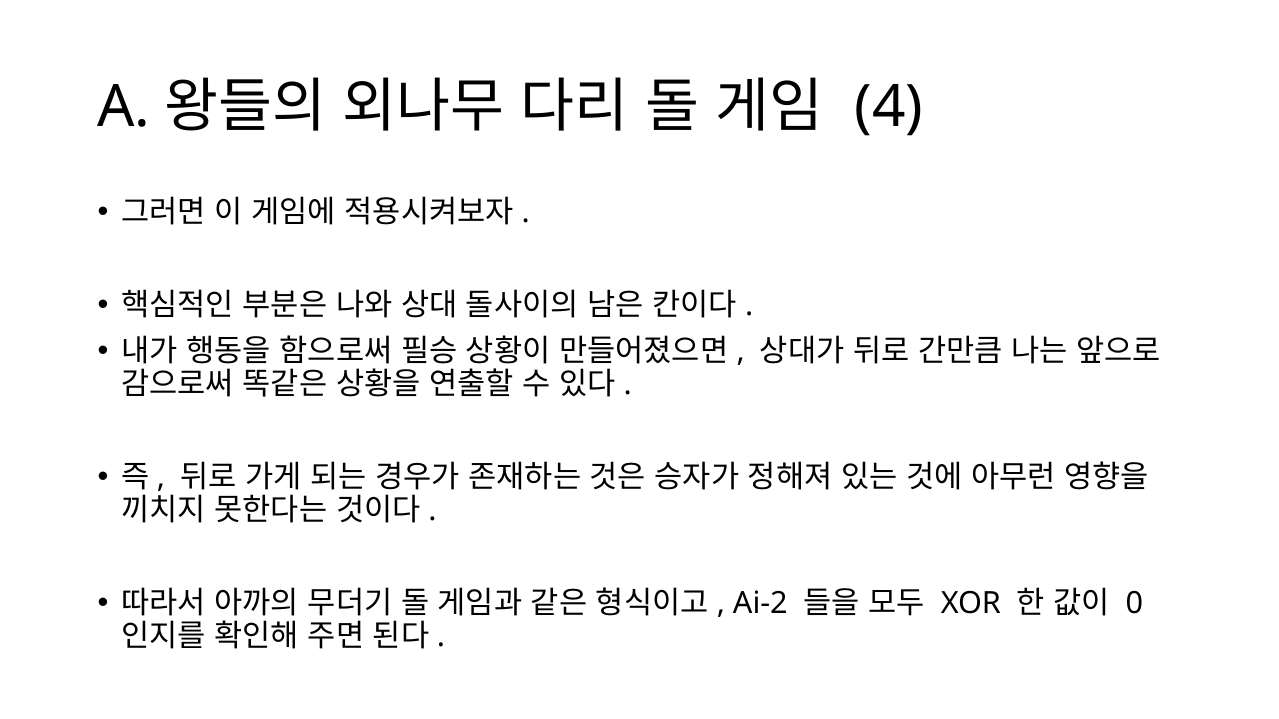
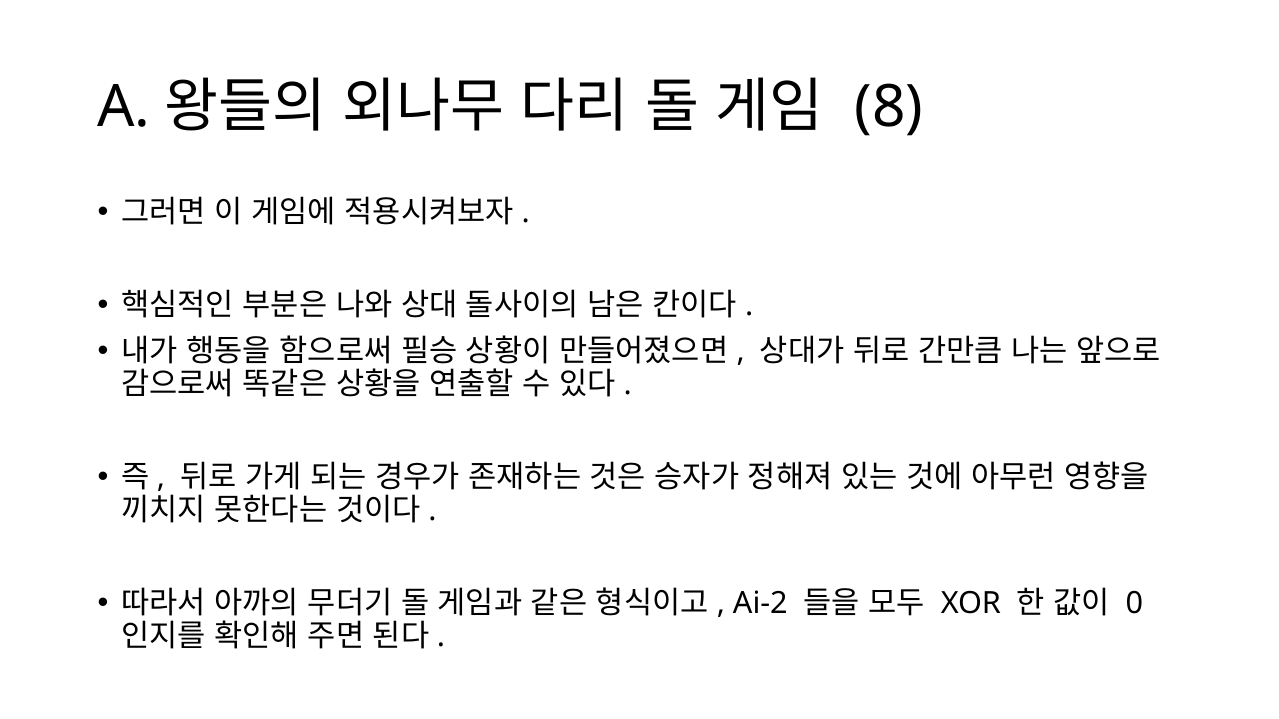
4: 4 -> 8 (889, 107)
